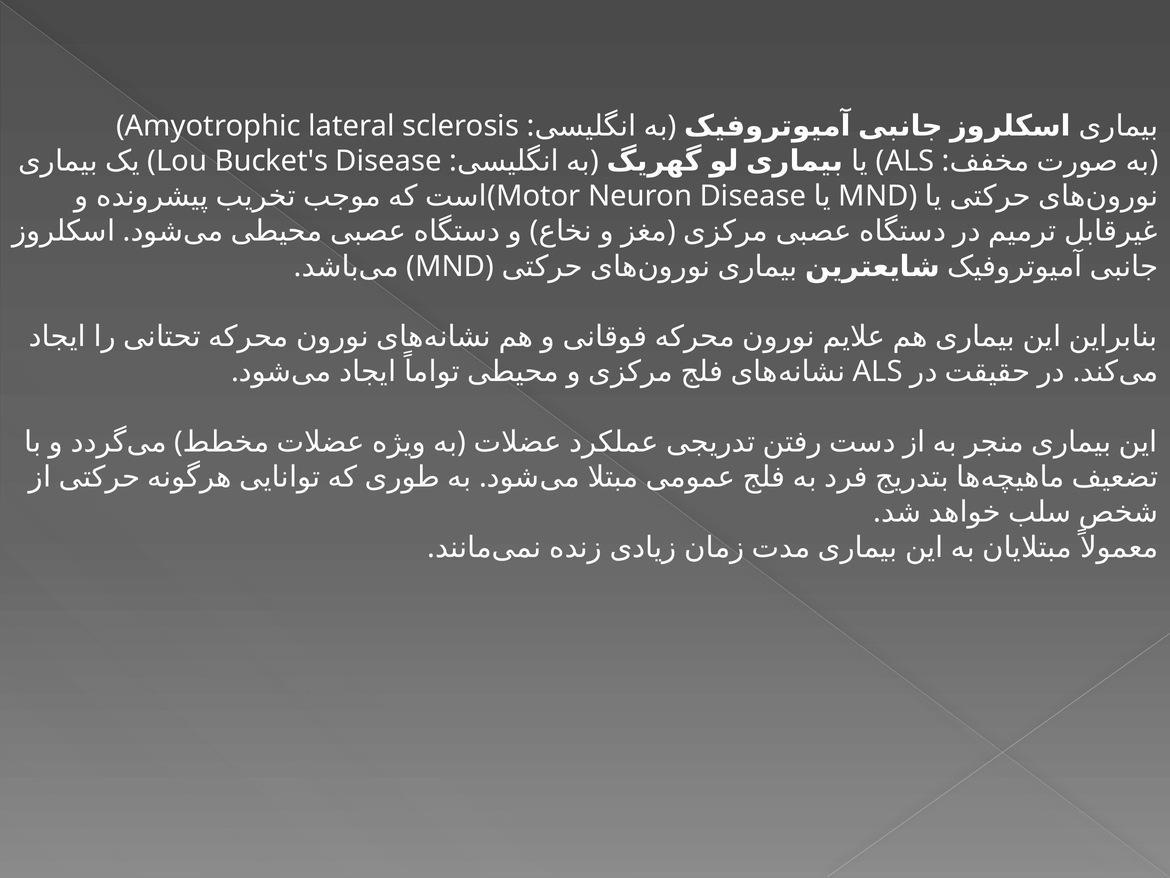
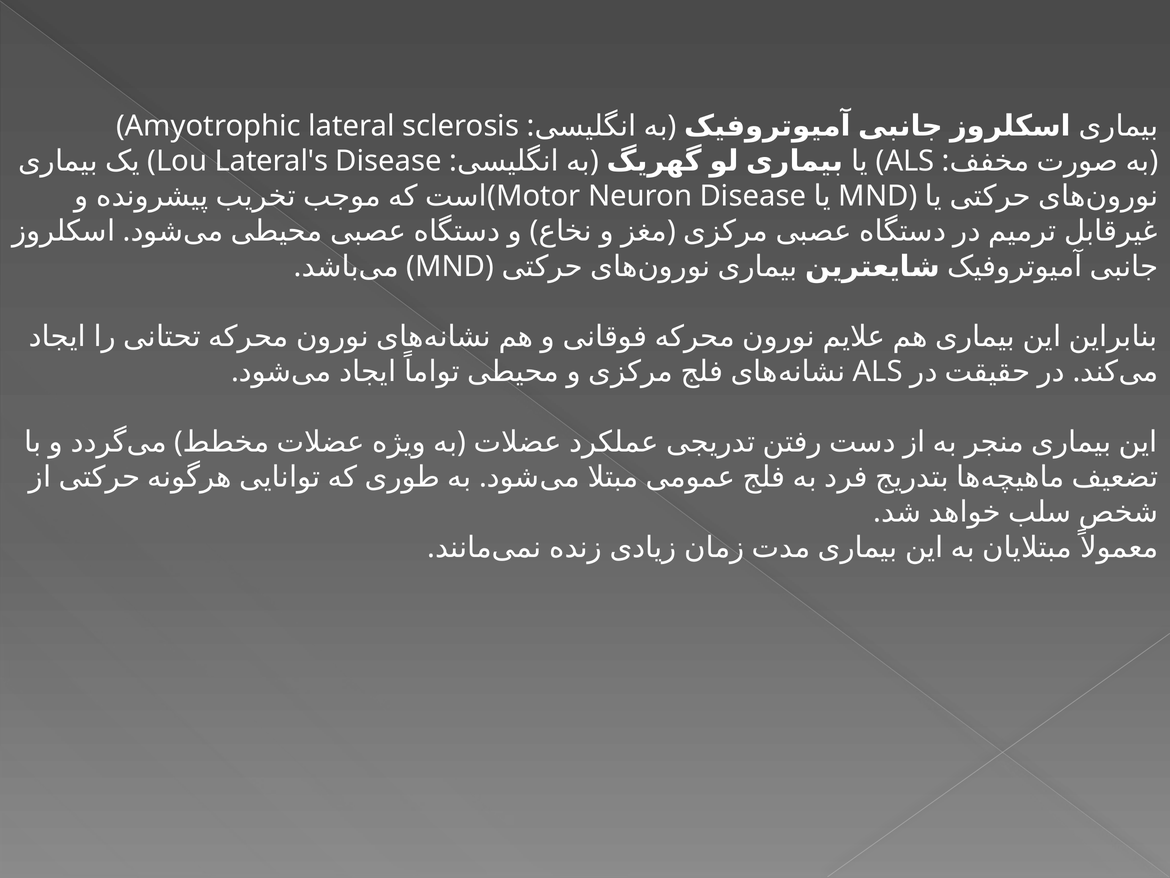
Bucket's: Bucket's -> Lateral's (271, 161)
